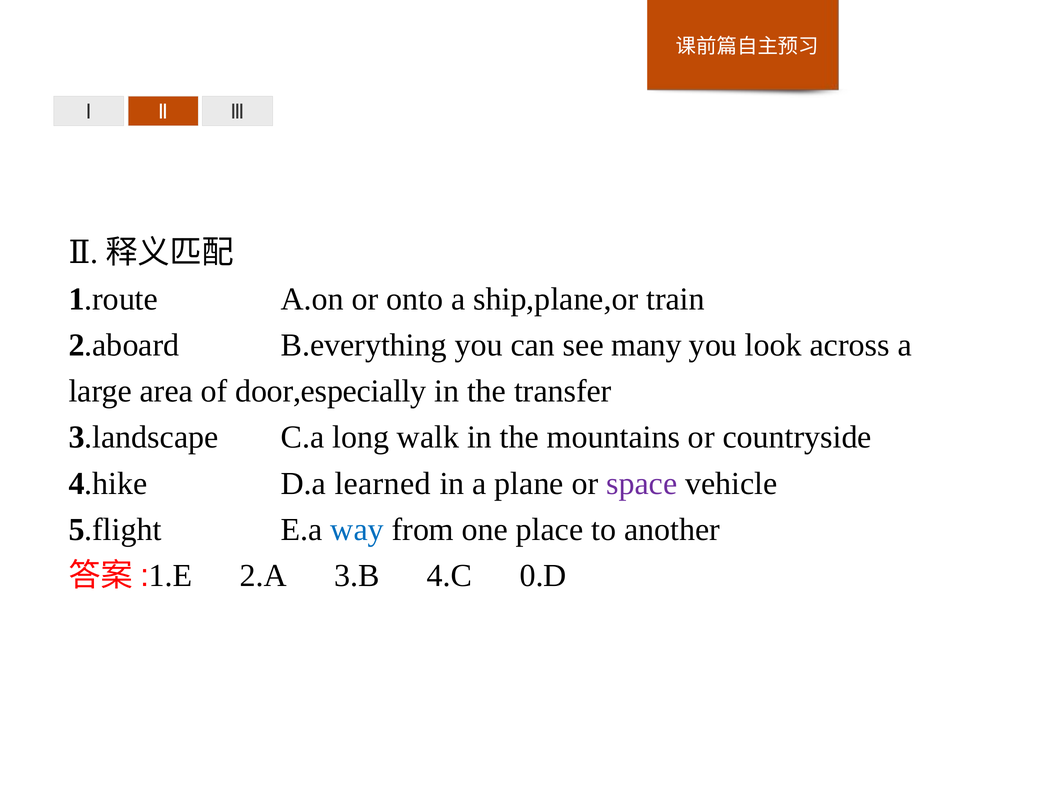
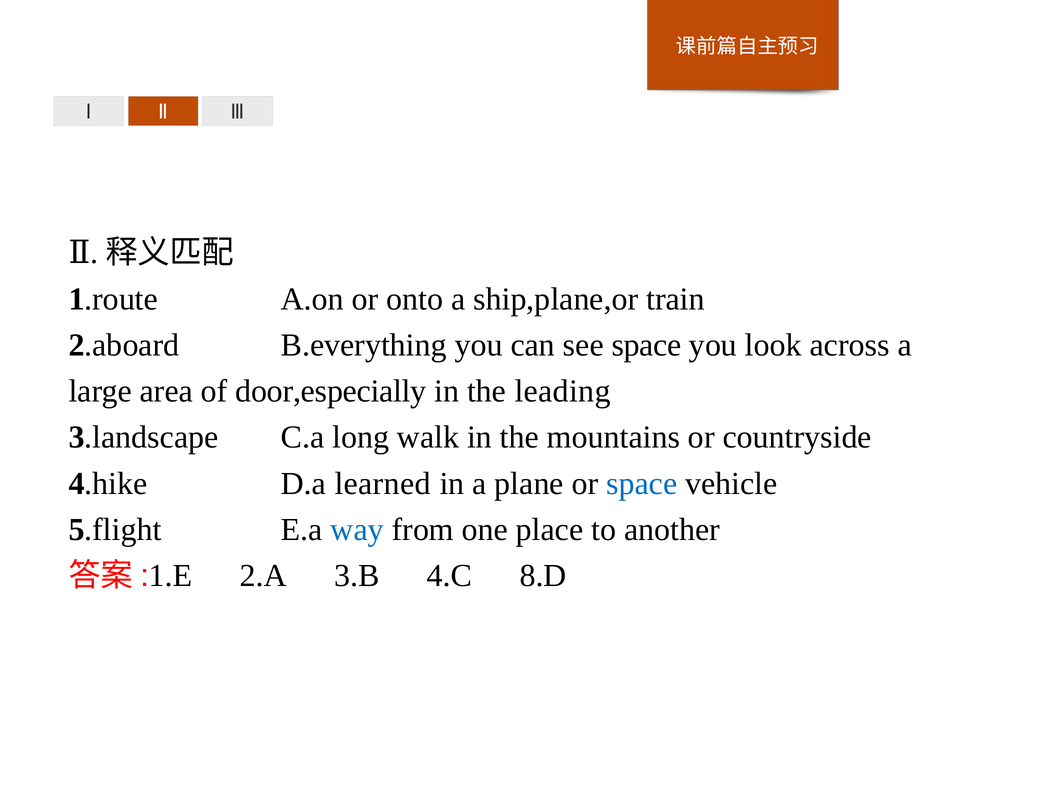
see many: many -> space (647, 345)
transfer: transfer -> leading (563, 391)
space colour: purple -> blue (642, 483)
0.D: 0.D -> 8.D (543, 576)
